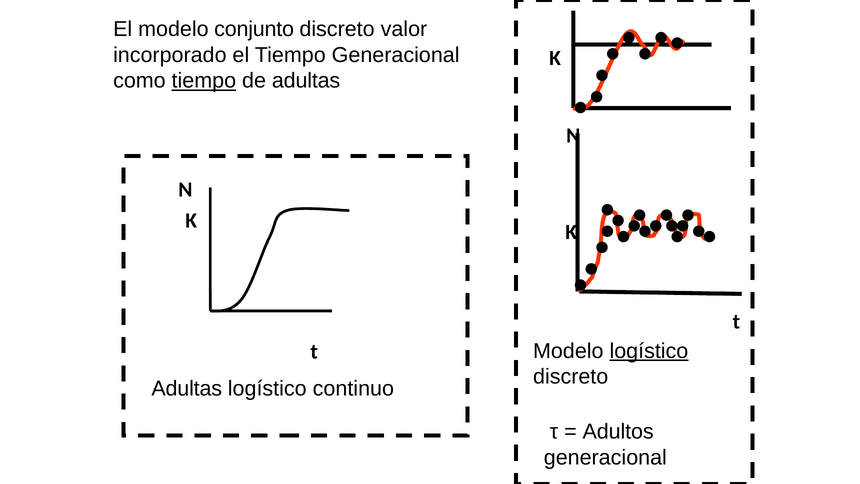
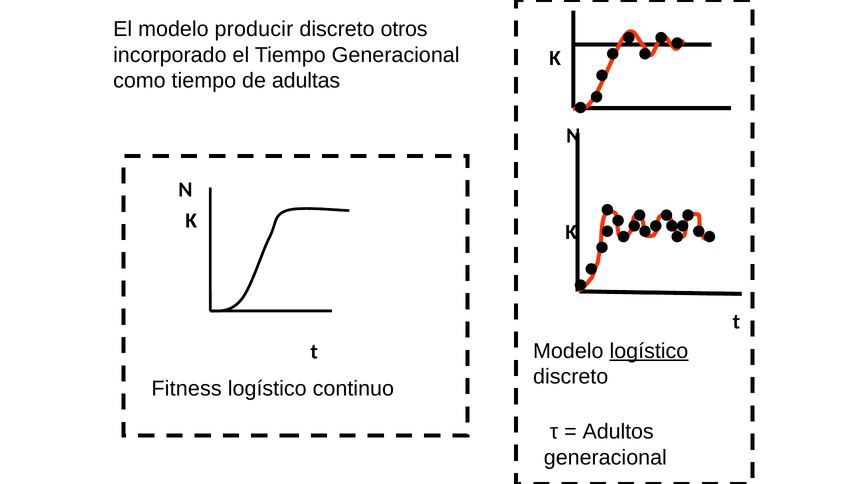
conjunto: conjunto -> producir (254, 29)
valor: valor -> otros (404, 29)
tiempo underline: present -> none (204, 81)
Adultas: Adultas -> Fitness (187, 388)
